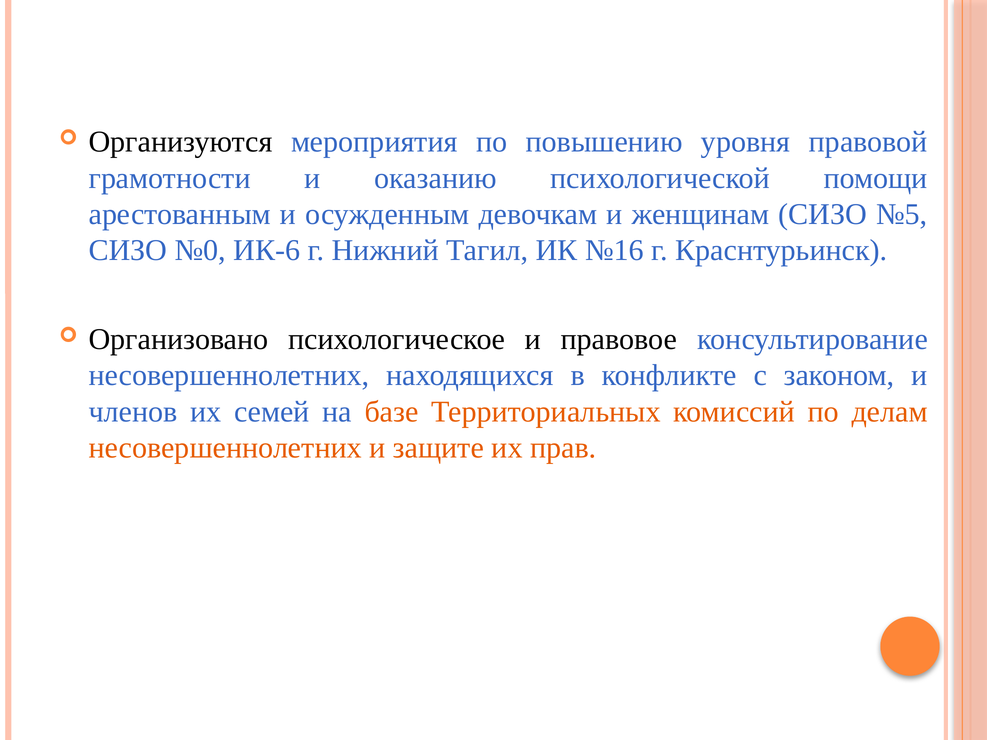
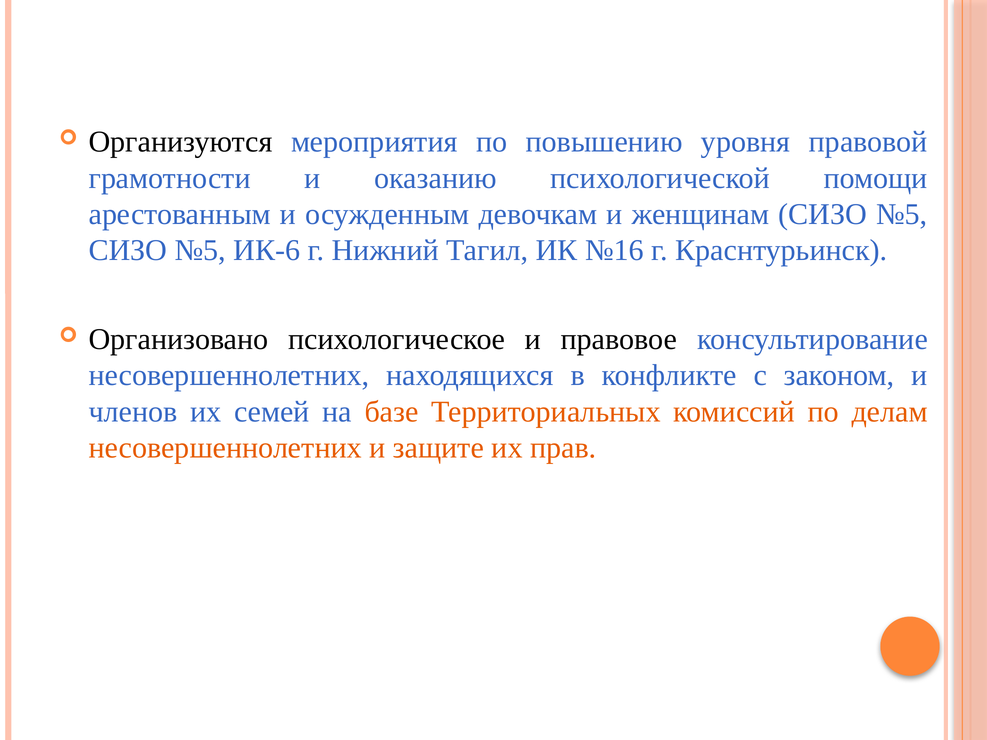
№0: №0 -> №5 (200, 251)
